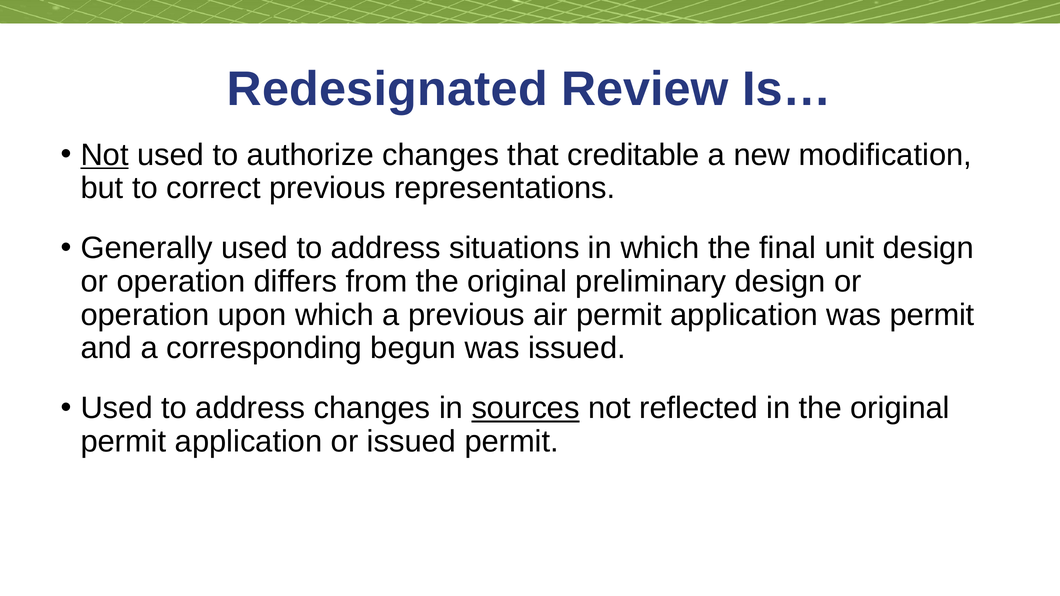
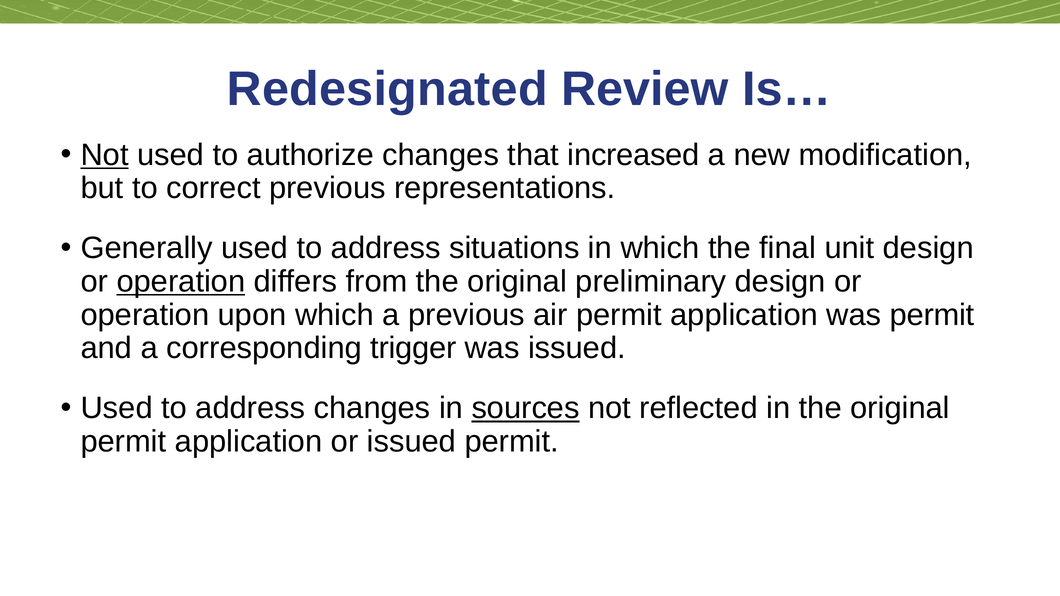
creditable: creditable -> increased (634, 155)
operation underline: none -> present (181, 282)
begun: begun -> trigger (413, 348)
